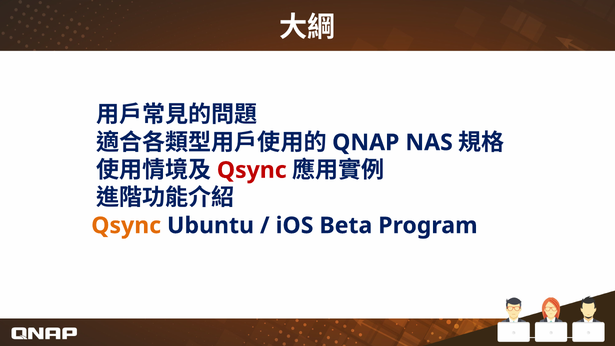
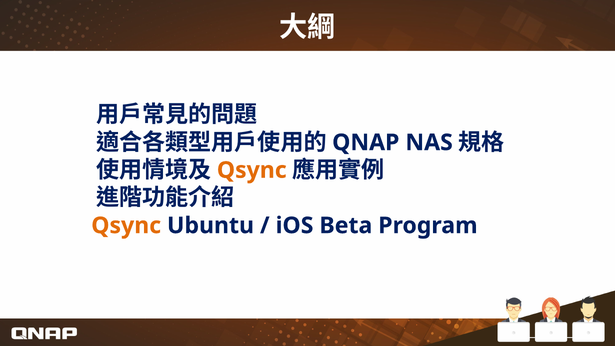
Qsync colour: red -> orange (252, 170)
